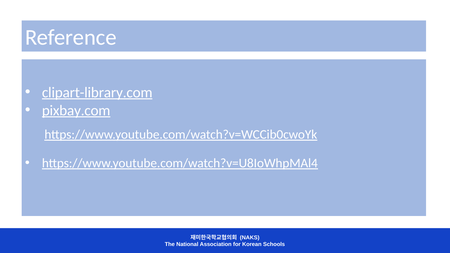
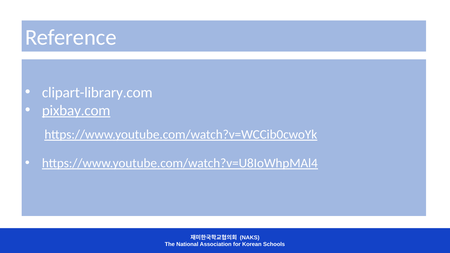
clipart-library.com underline: present -> none (97, 93)
